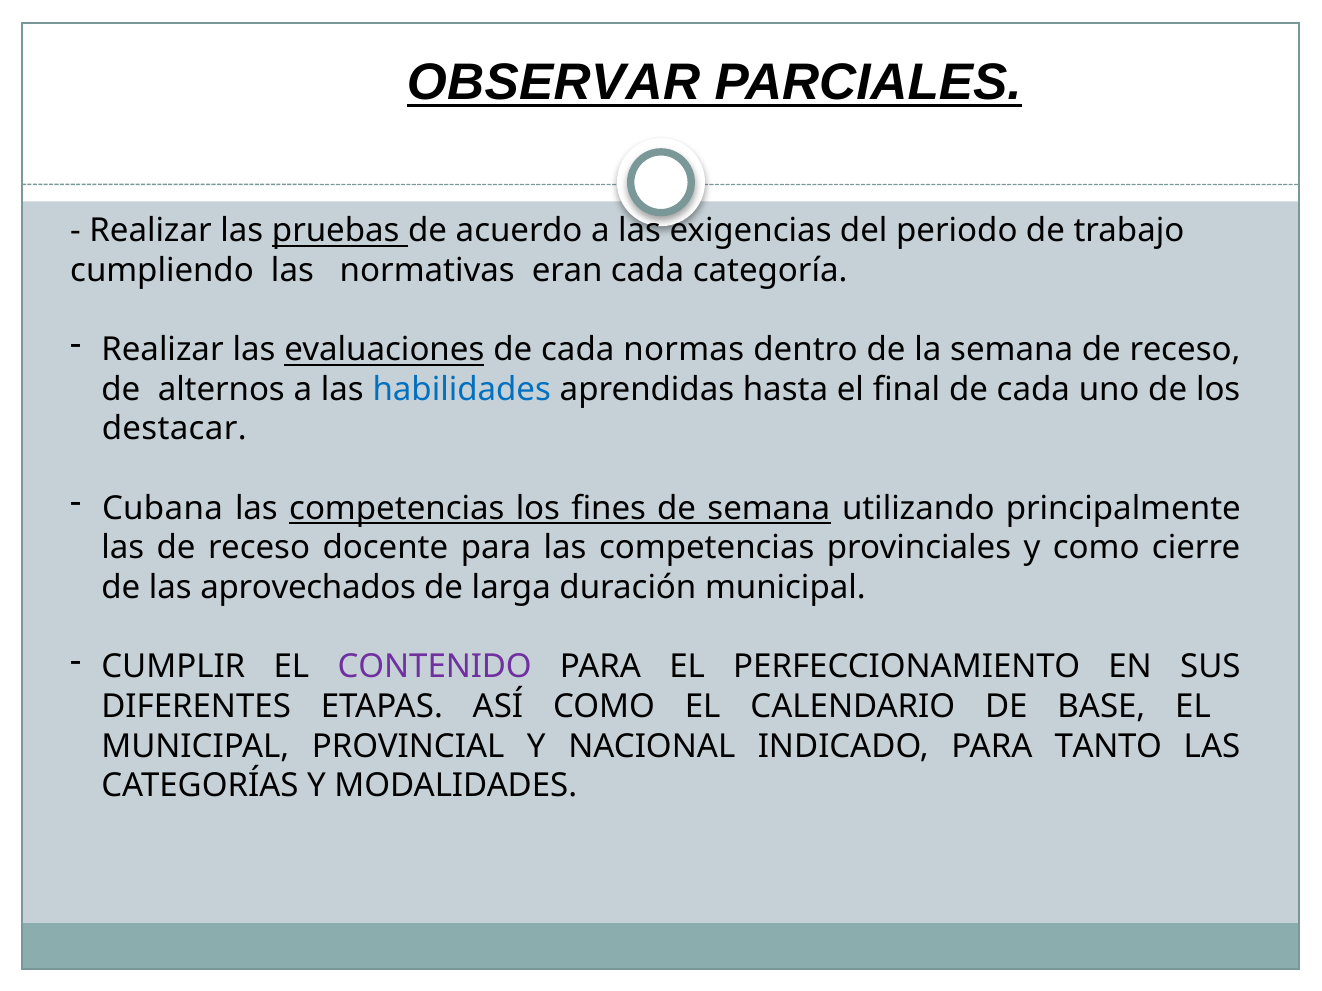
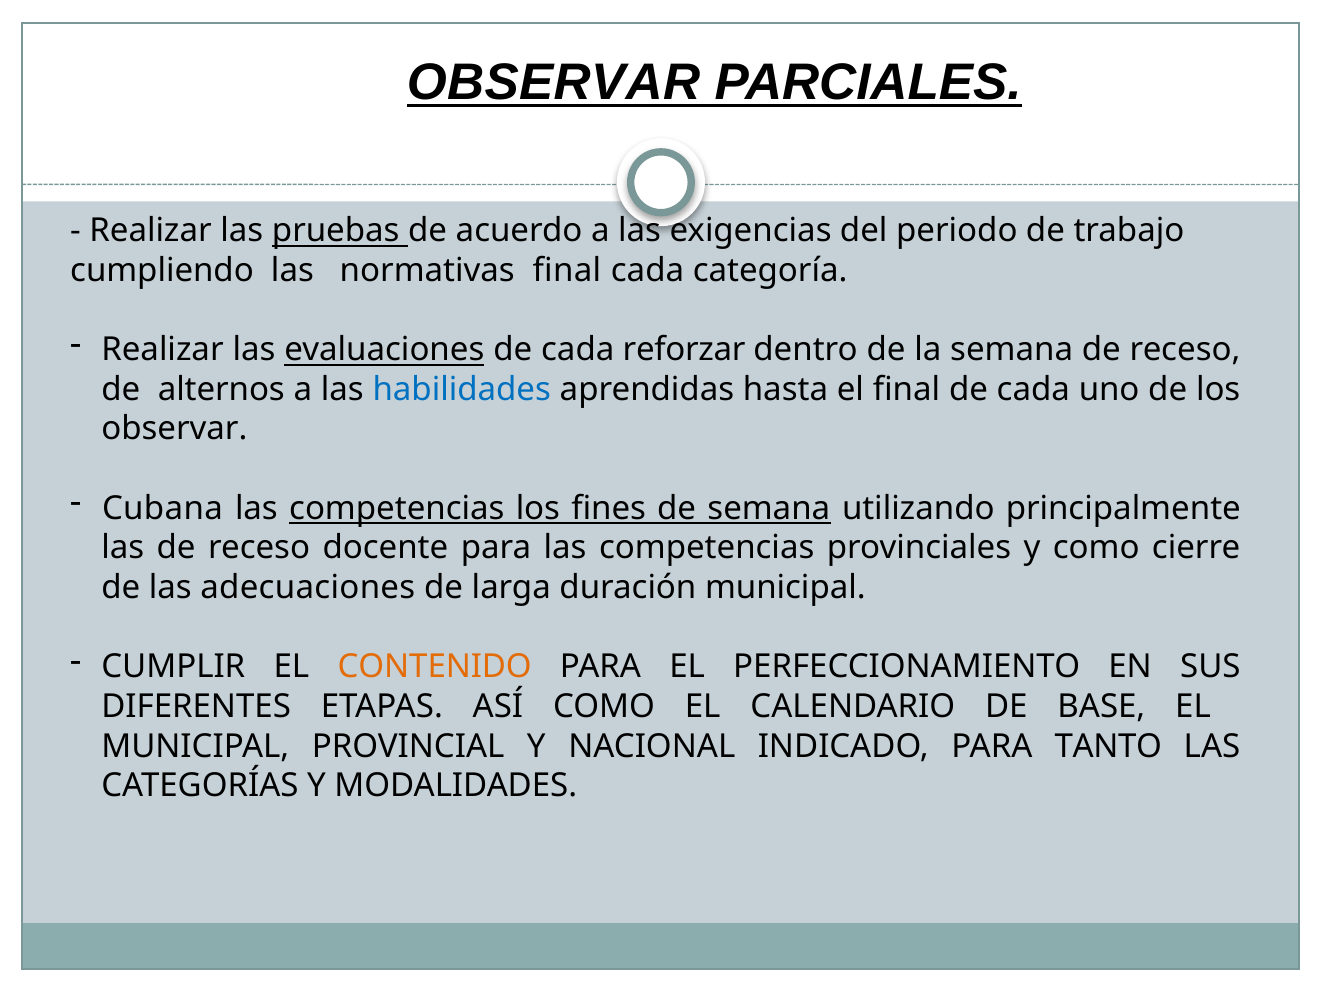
normativas eran: eran -> final (567, 271)
normas: normas -> reforzar (684, 350)
destacar: destacar -> observar (174, 429)
aprovechados: aprovechados -> adecuaciones (308, 588)
CONTENIDO colour: purple -> orange (435, 667)
